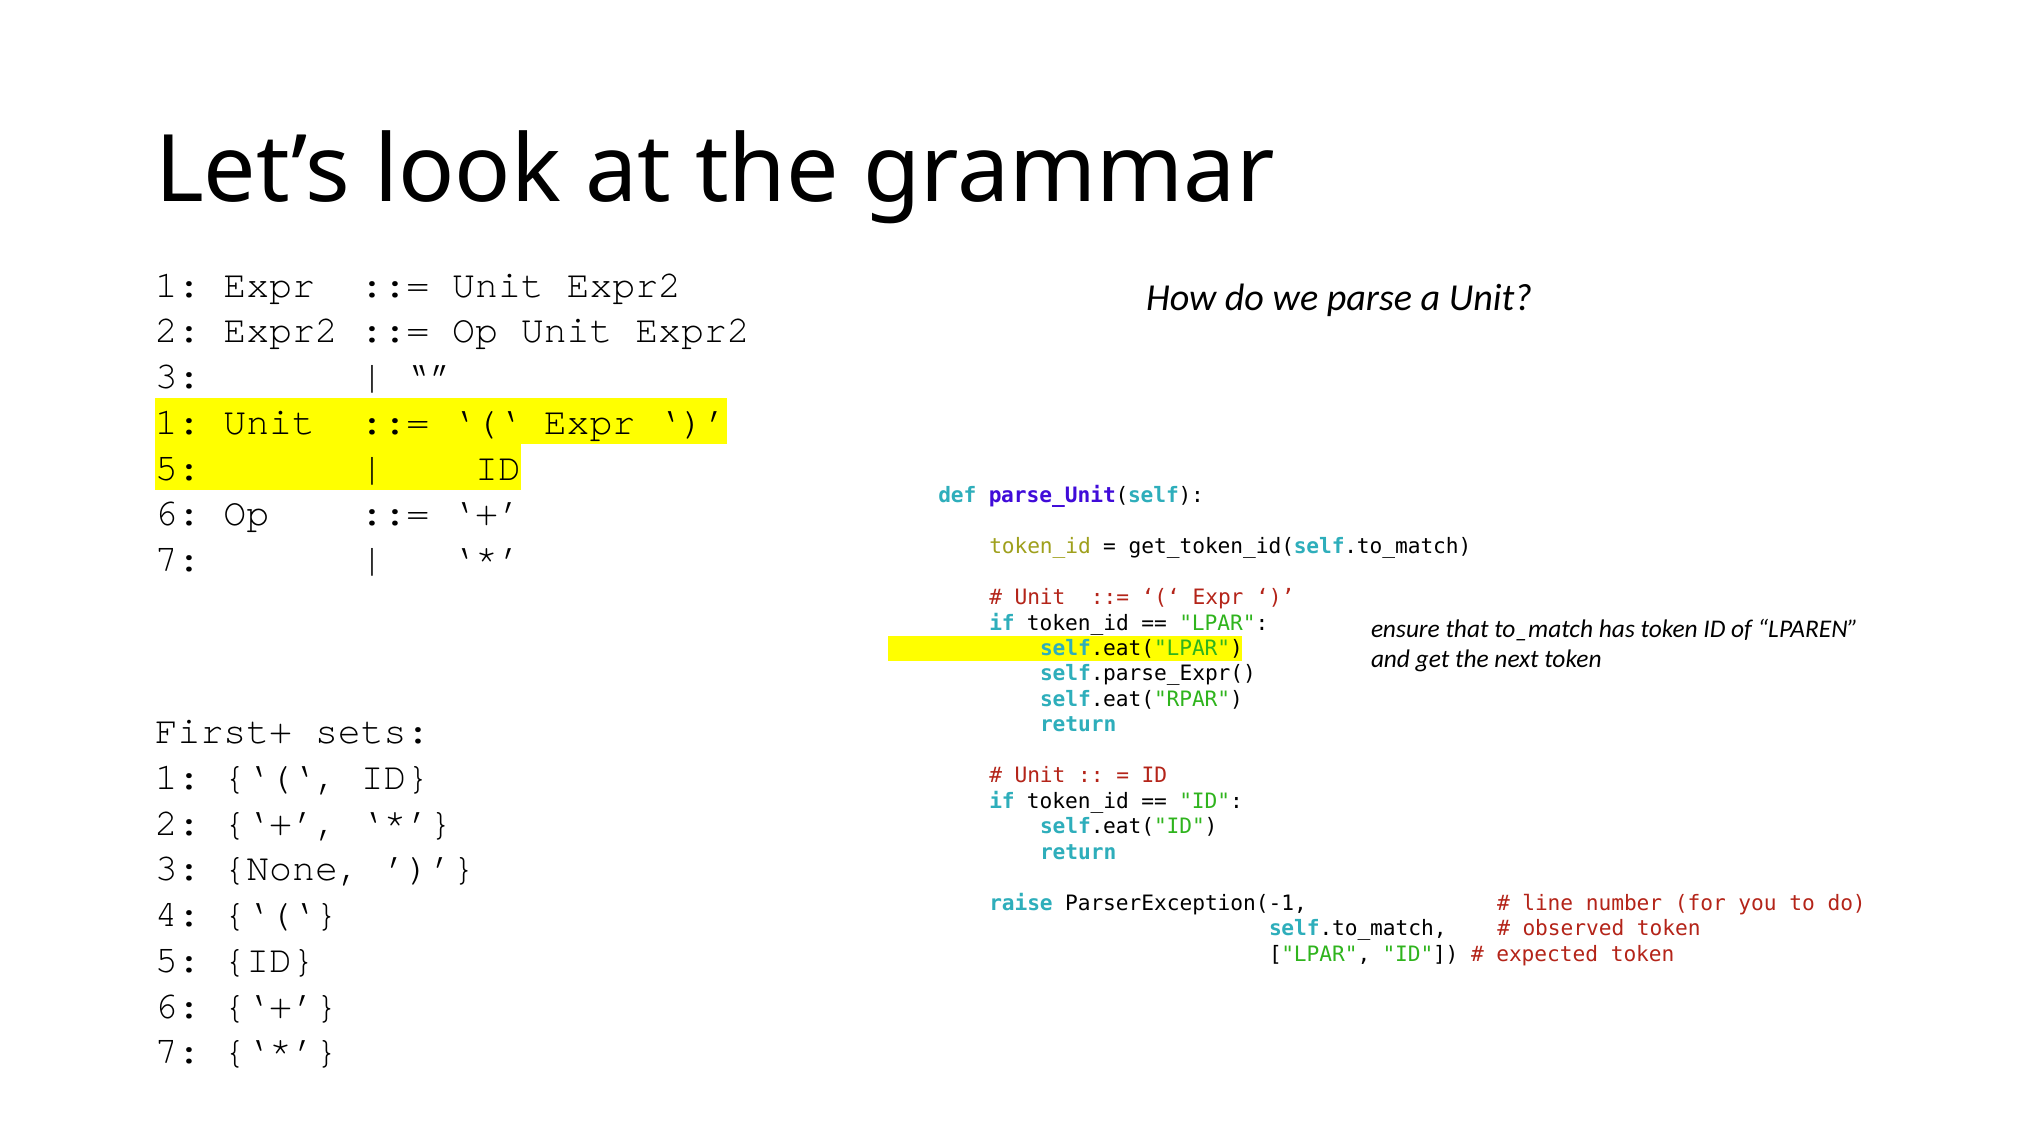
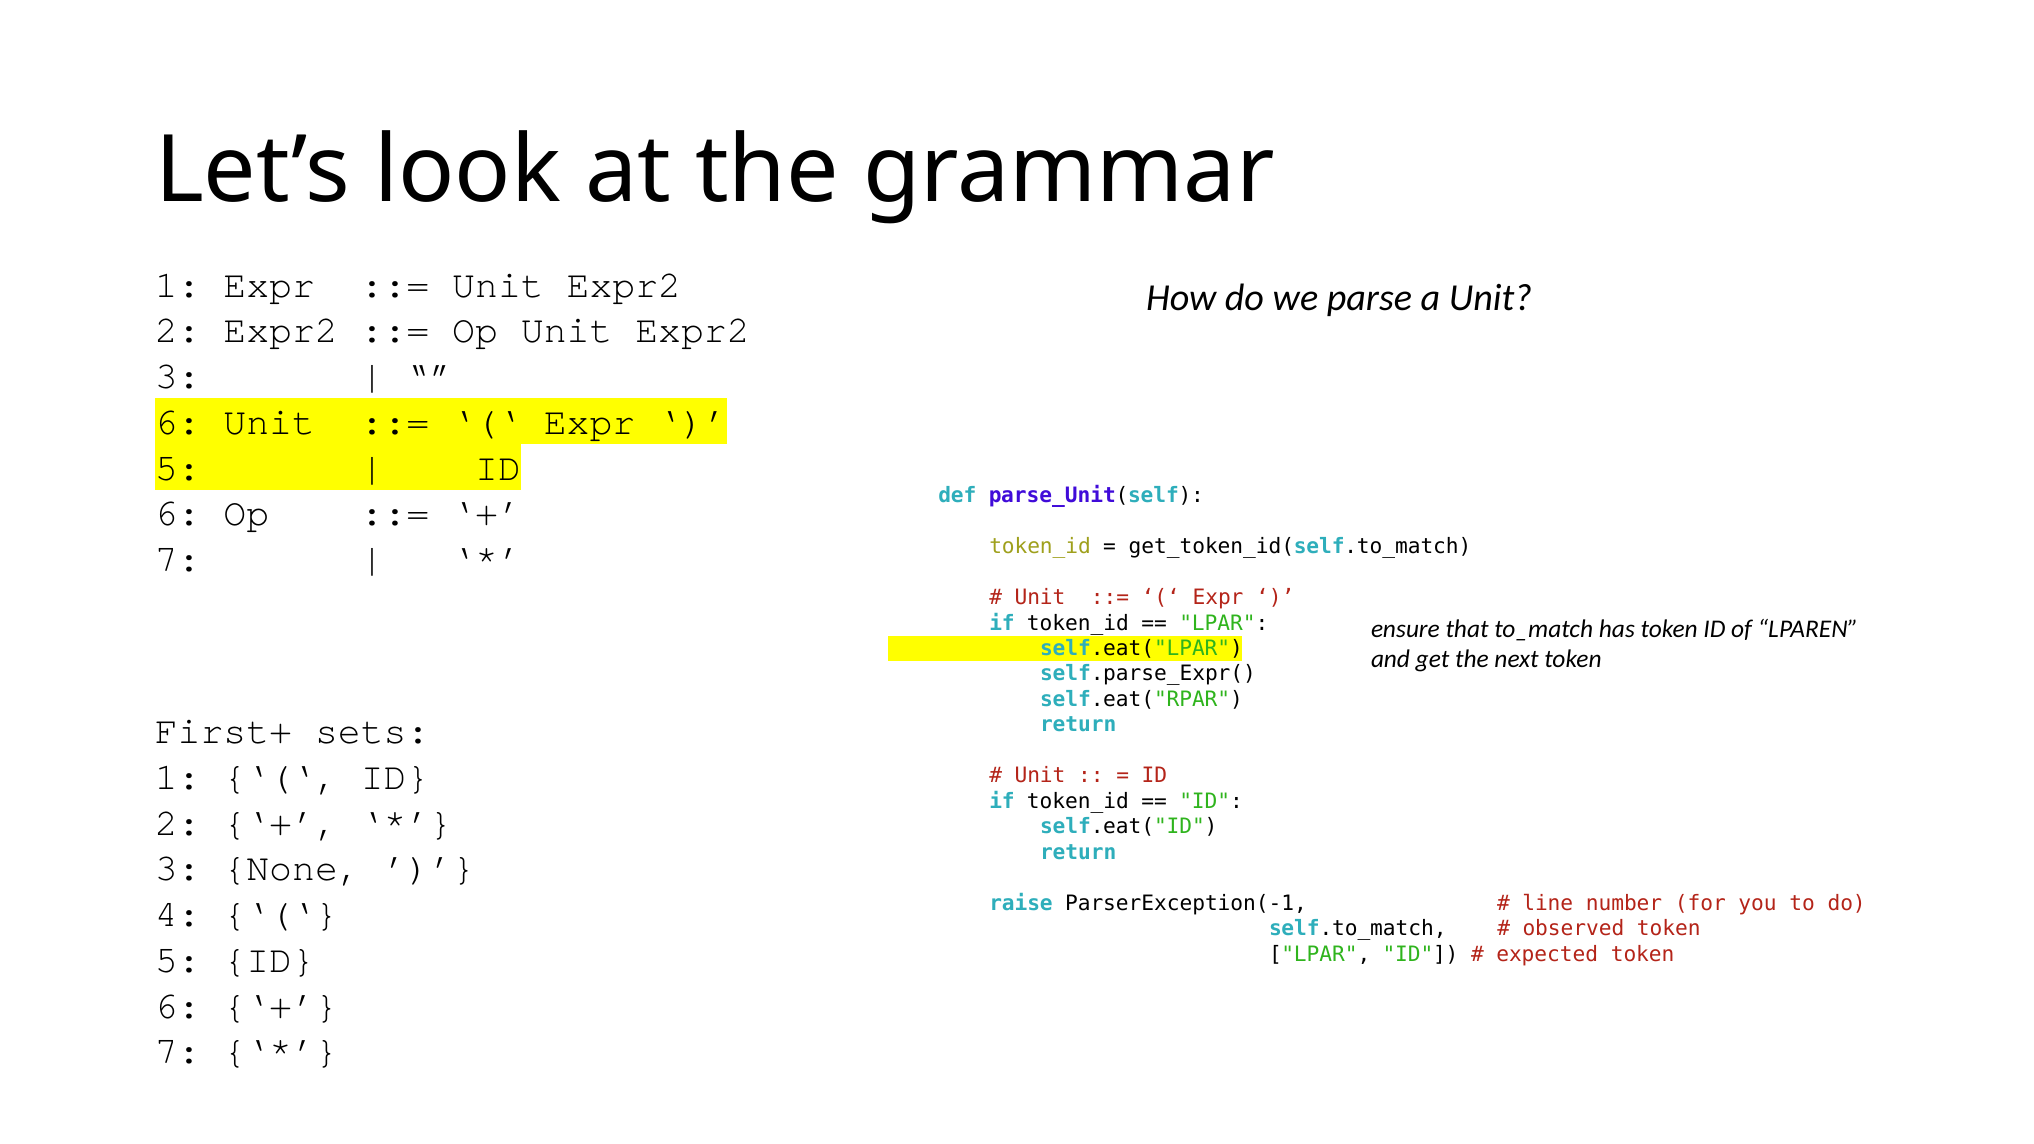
1: 1 -> 6 (178, 422)
